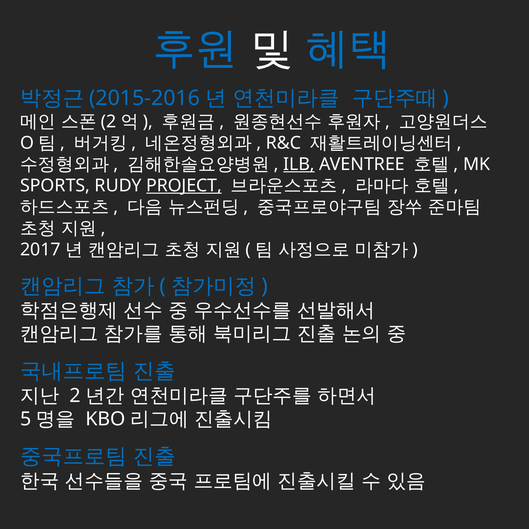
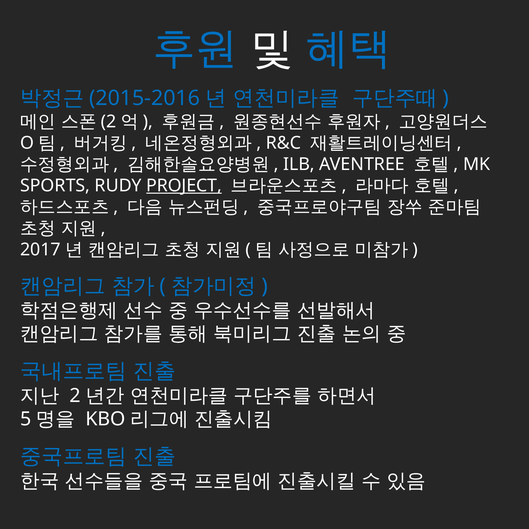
ILB underline: present -> none (299, 164)
